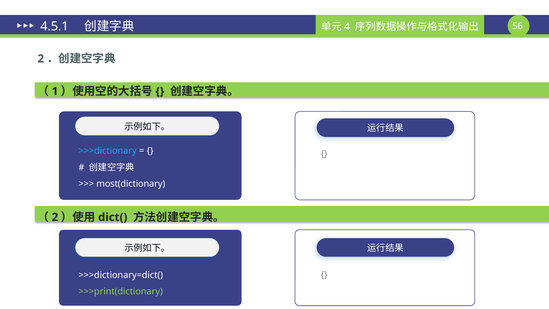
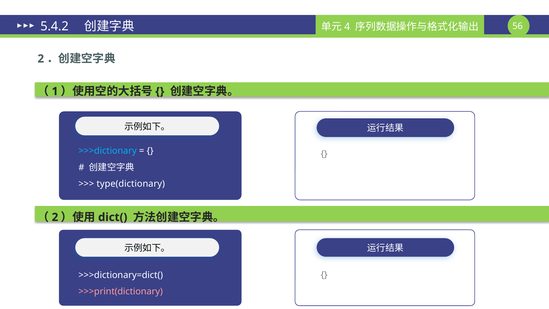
4.5.1: 4.5.1 -> 5.4.2 (54, 26)
most(dictionary: most(dictionary -> type(dictionary (131, 184)
>>>print(dictionary colour: light green -> pink (121, 291)
